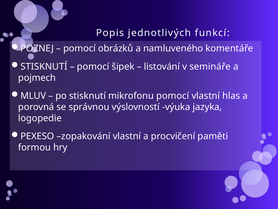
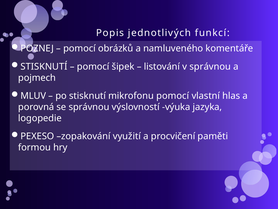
v semináře: semináře -> správnou (210, 66)
zopakování vlastní: vlastní -> využití (127, 136)
